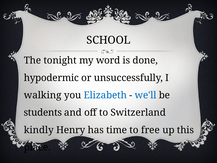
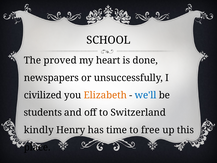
tonight: tonight -> proved (60, 60)
word: word -> heart (108, 60)
hypodermic: hypodermic -> newspapers (51, 78)
walking: walking -> civilized (43, 95)
Elizabeth colour: blue -> orange (105, 95)
